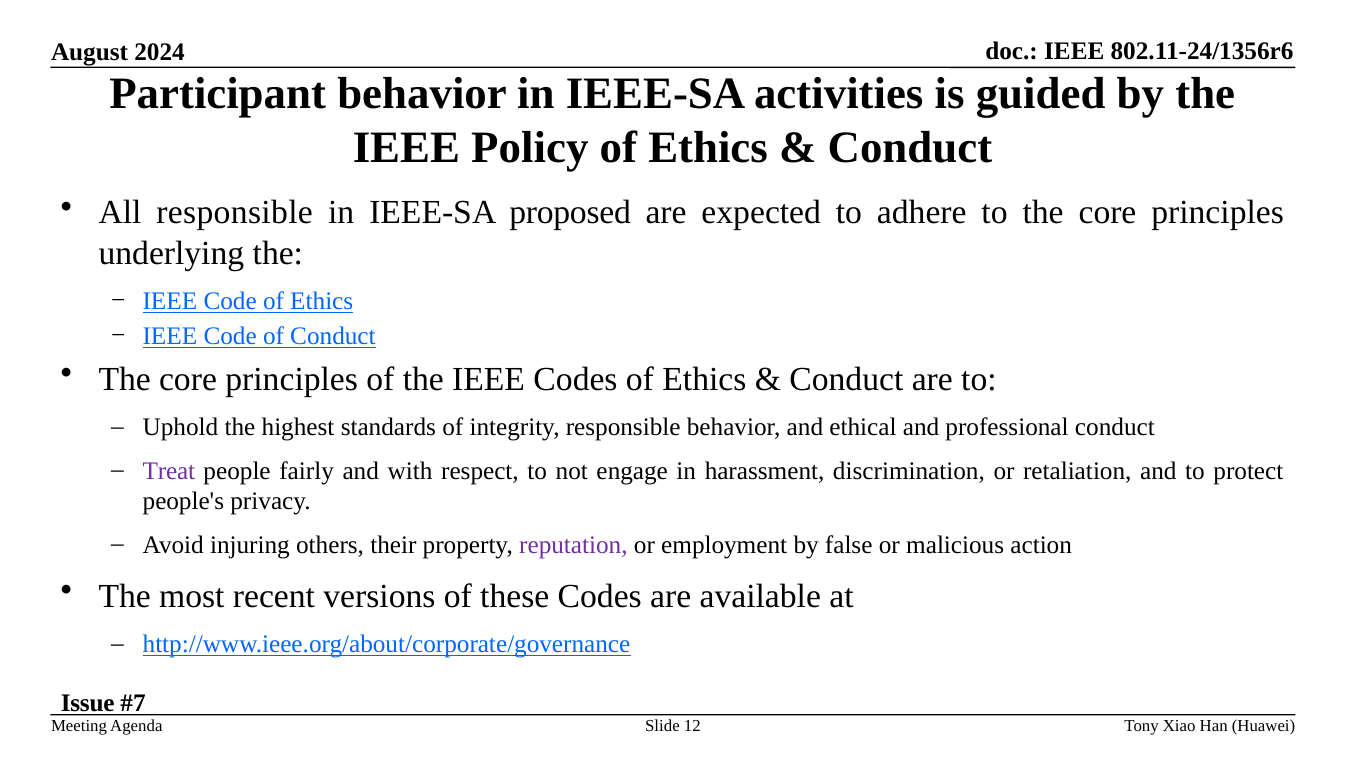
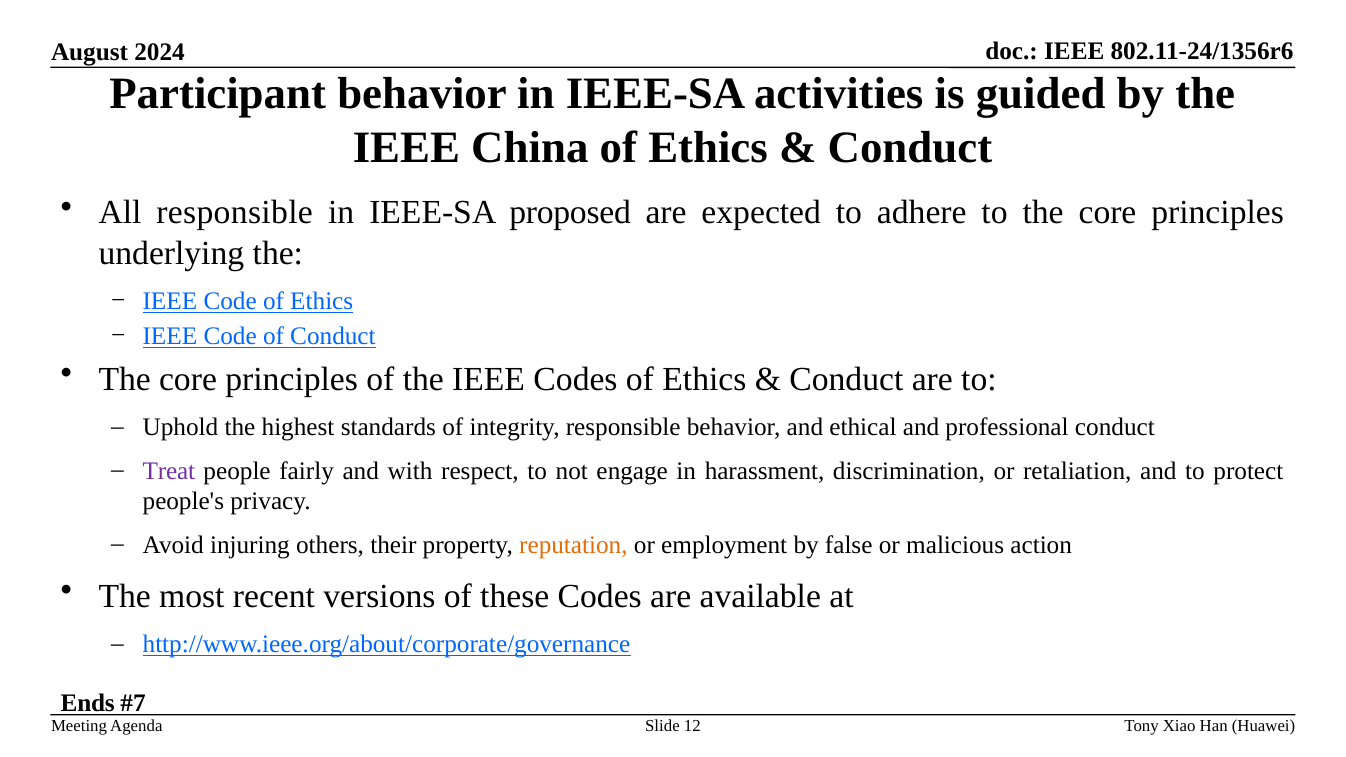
Policy: Policy -> China (530, 148)
reputation colour: purple -> orange (573, 545)
Issue: Issue -> Ends (88, 703)
